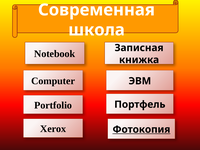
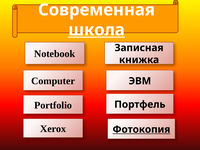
школа underline: none -> present (97, 30)
